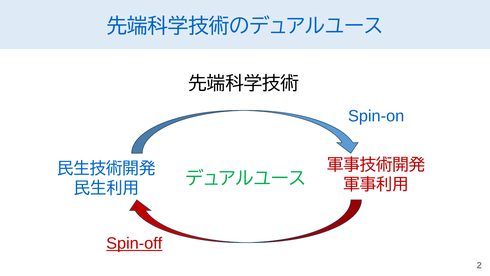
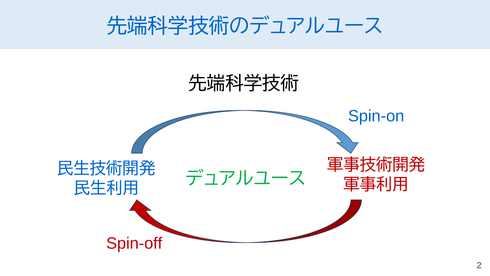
Spin-off underline: present -> none (134, 243)
